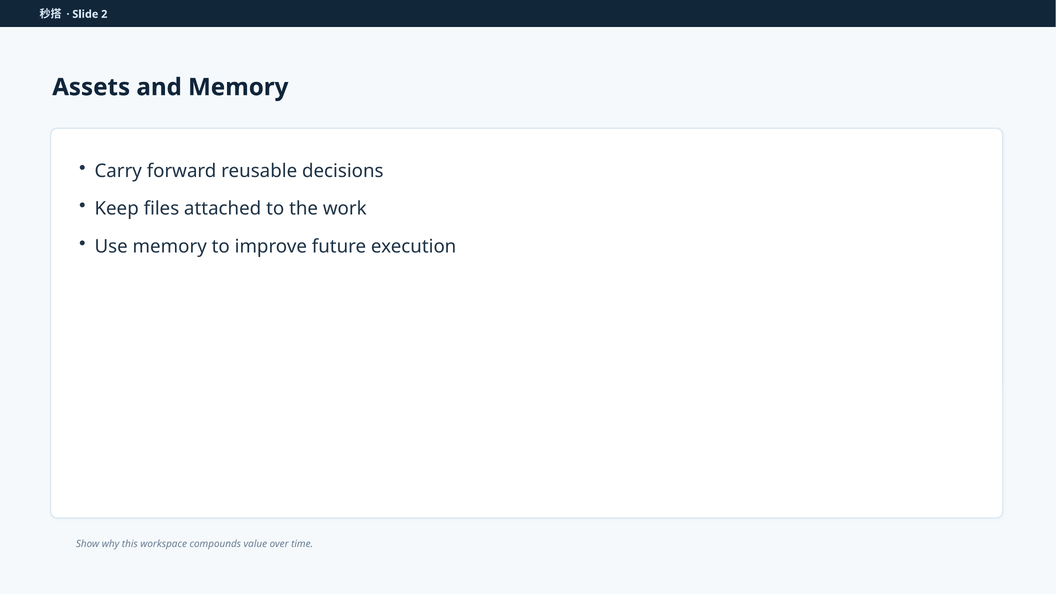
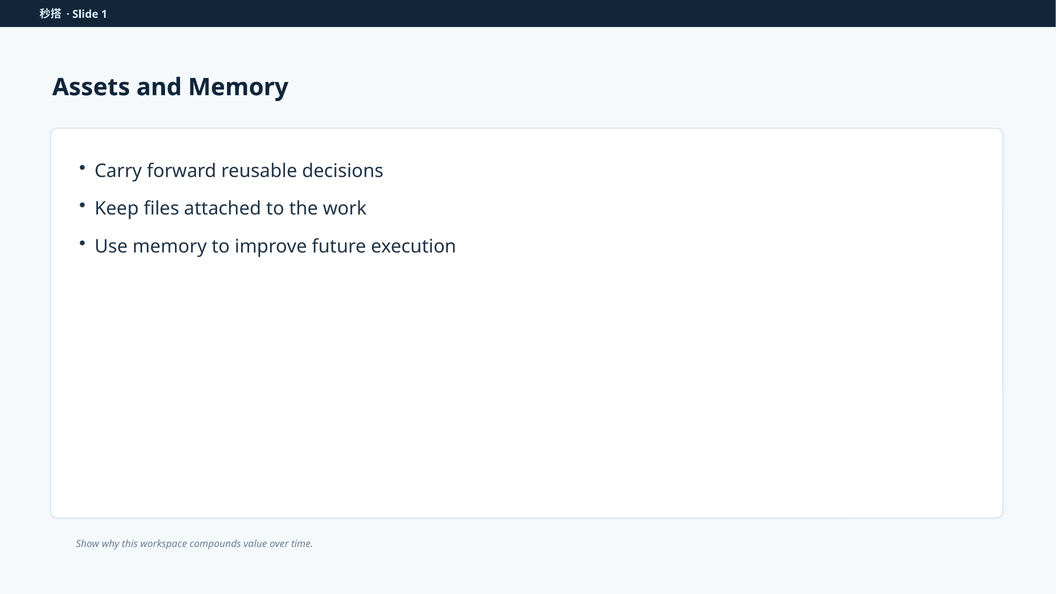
2: 2 -> 1 (104, 14)
